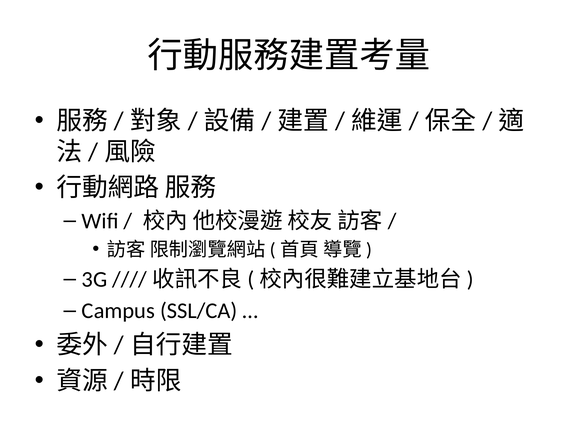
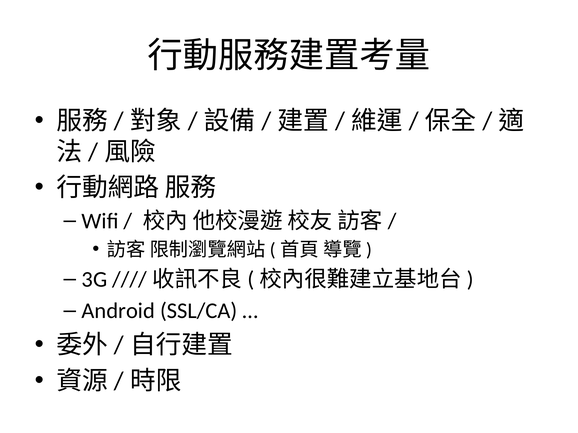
Campus: Campus -> Android (118, 311)
